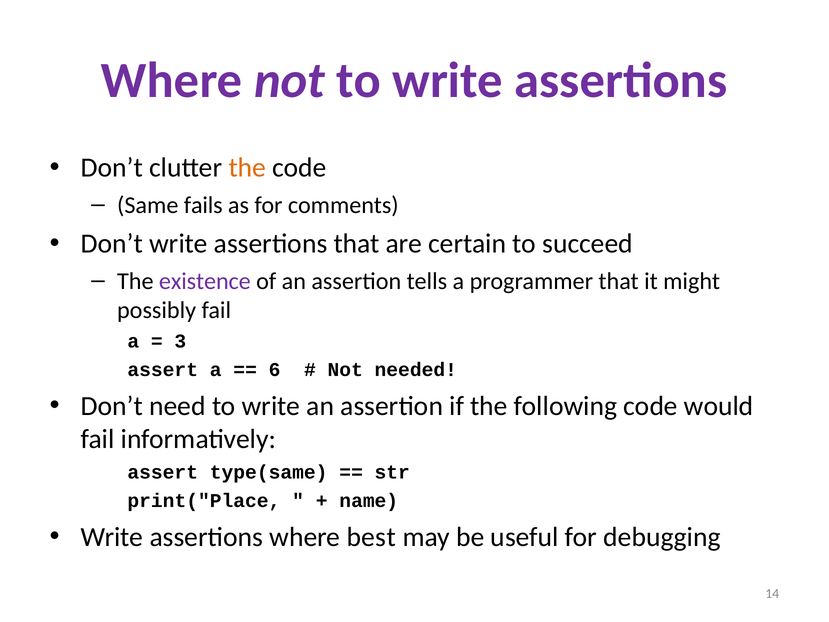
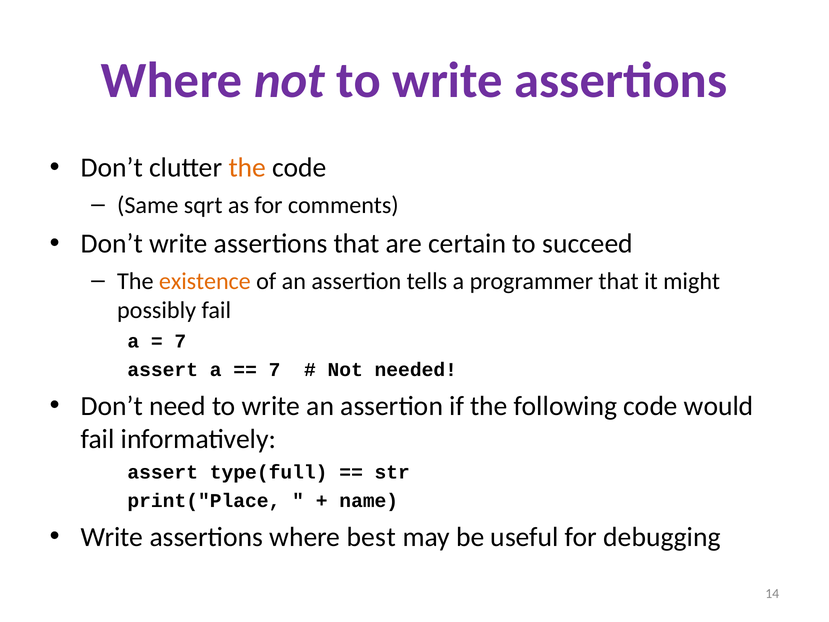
fails: fails -> sqrt (203, 205)
existence colour: purple -> orange (205, 281)
3: 3 -> 7 (180, 341)
6: 6 -> 7 (275, 370)
type(same: type(same -> type(full (269, 472)
